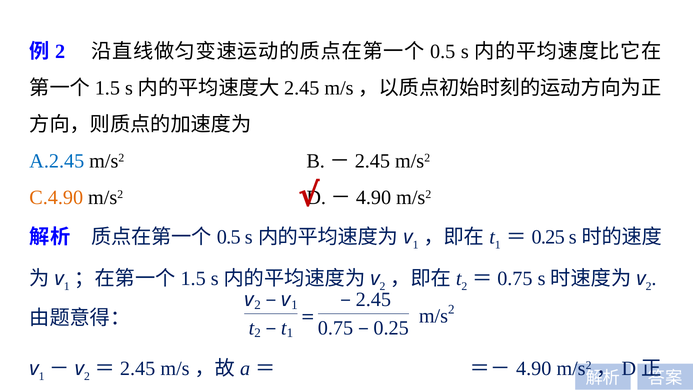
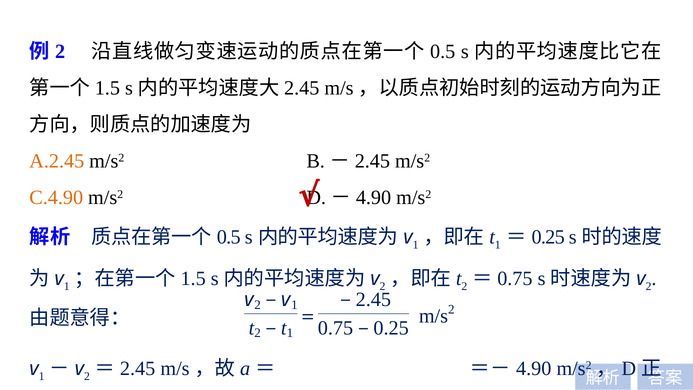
A.2.45 colour: blue -> orange (57, 161)
